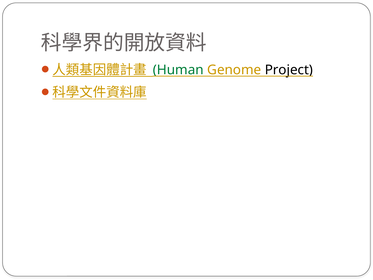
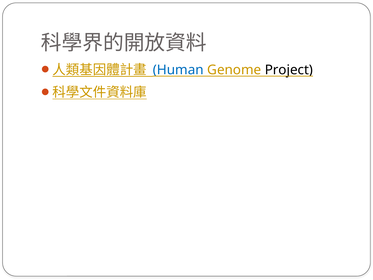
Human colour: green -> blue (178, 70)
